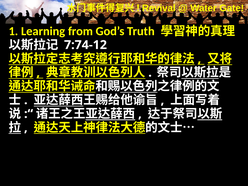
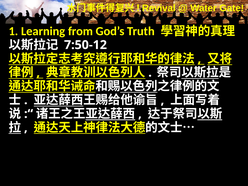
7:74-12: 7:74-12 -> 7:50-12 (85, 45)
